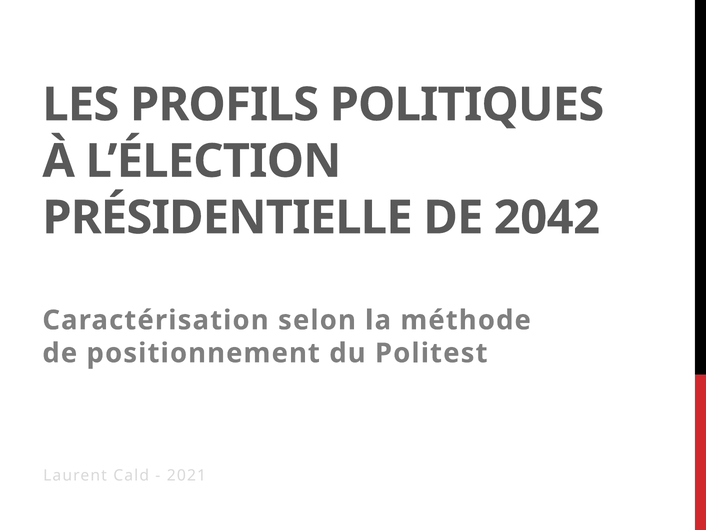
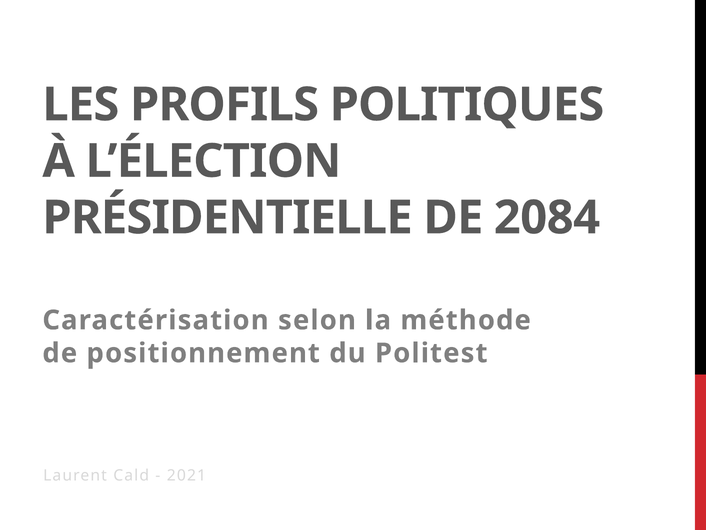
2042: 2042 -> 2084 (547, 218)
